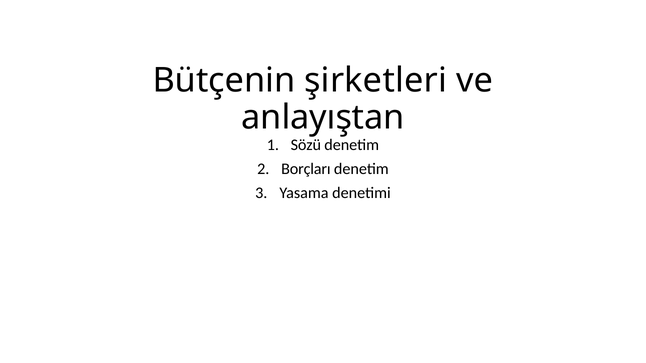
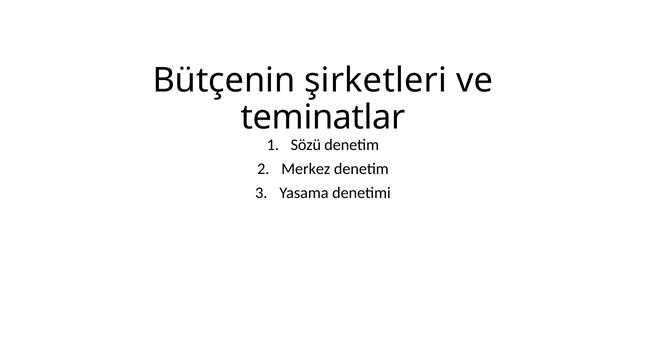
anlayıştan: anlayıştan -> teminatlar (323, 118)
Borçları: Borçları -> Merkez (306, 169)
